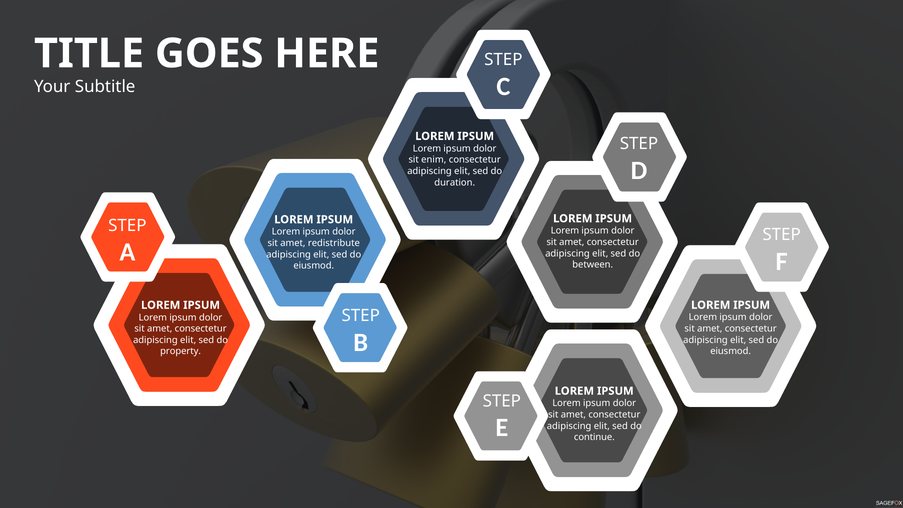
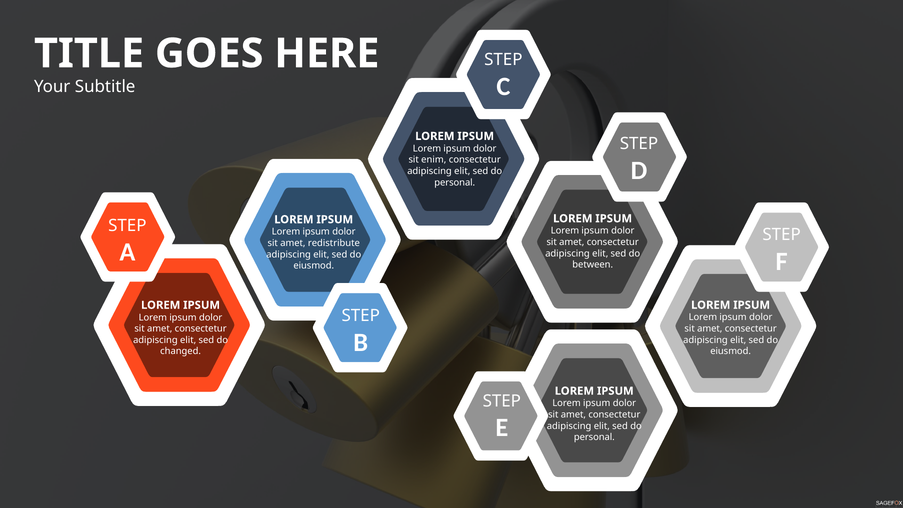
duration: duration -> personal (455, 182)
property: property -> changed (181, 351)
continue: continue -> personal (594, 437)
